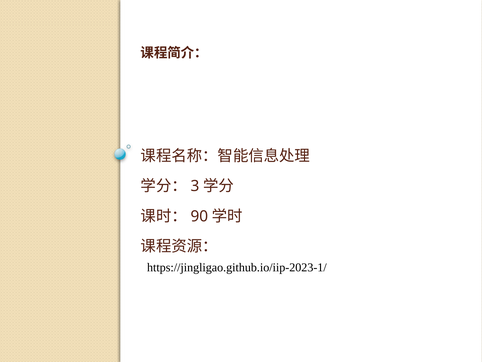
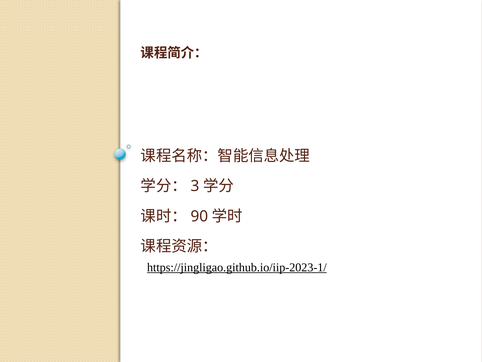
https://jingligao.github.io/iip-2023-1/ underline: none -> present (237, 267)
